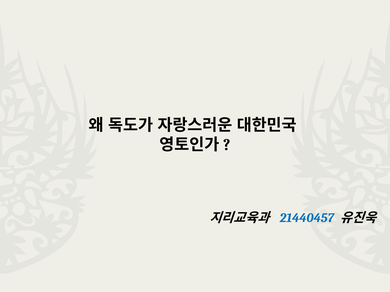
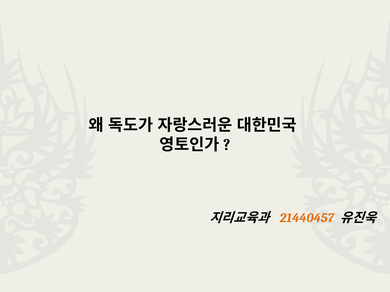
21440457 colour: blue -> orange (307, 218)
